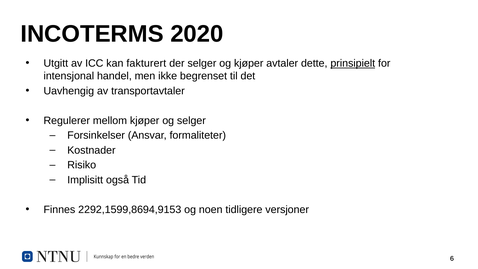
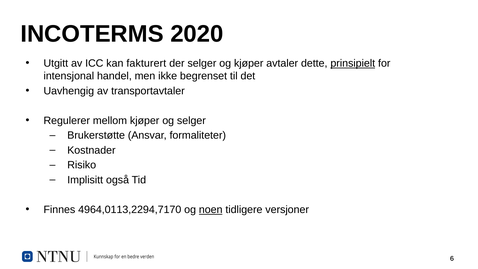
Forsinkelser: Forsinkelser -> Brukerstøtte (96, 135)
2292,1599,8694,9153: 2292,1599,8694,9153 -> 4964,0113,2294,7170 (130, 210)
noen underline: none -> present (211, 210)
